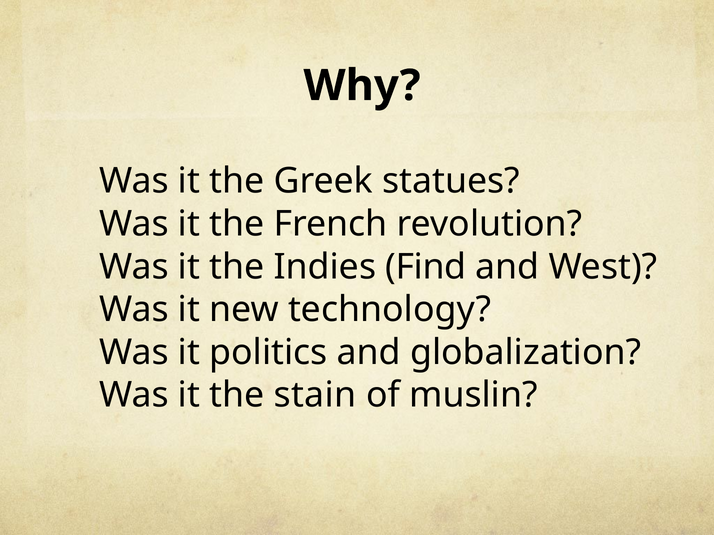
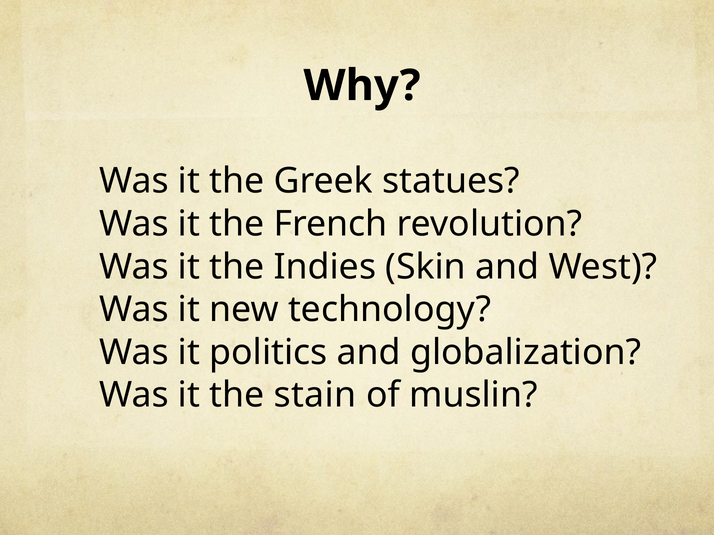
Find: Find -> Skin (426, 267)
